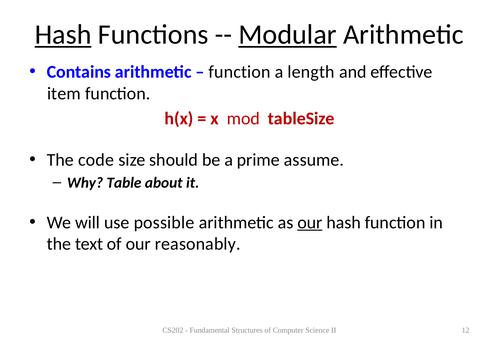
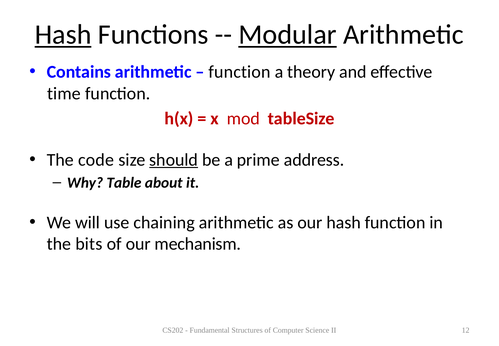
length: length -> theory (311, 72)
item: item -> time (64, 93)
should underline: none -> present (174, 160)
assume: assume -> address (314, 160)
possible: possible -> chaining (164, 222)
our underline: present -> none (310, 222)
text: text -> bits (89, 244)
reasonably: reasonably -> mechanism (198, 244)
